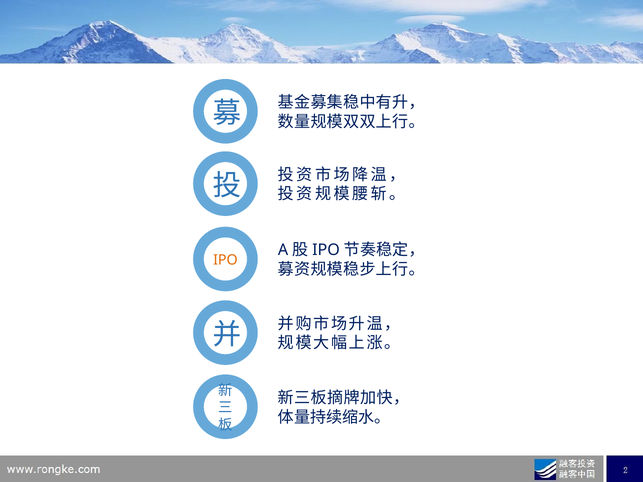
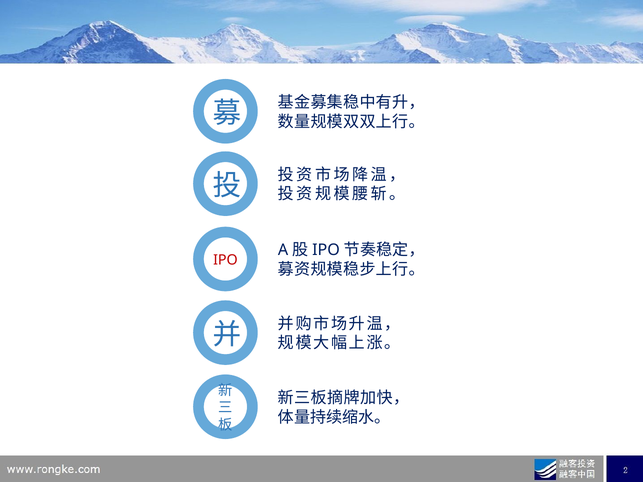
IPO colour: orange -> red (225, 260)
